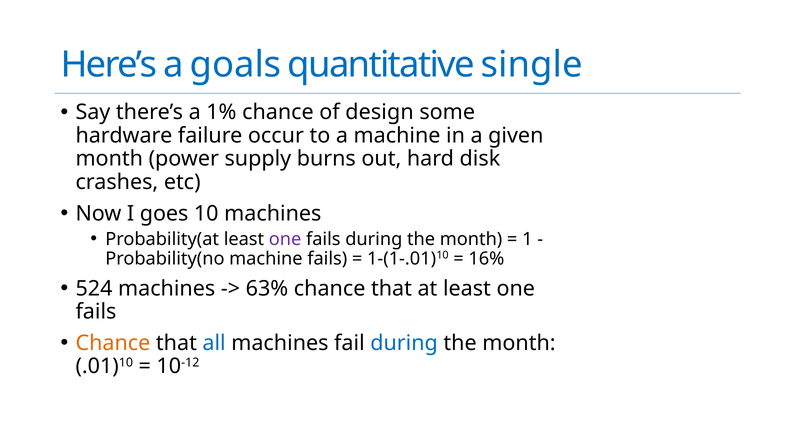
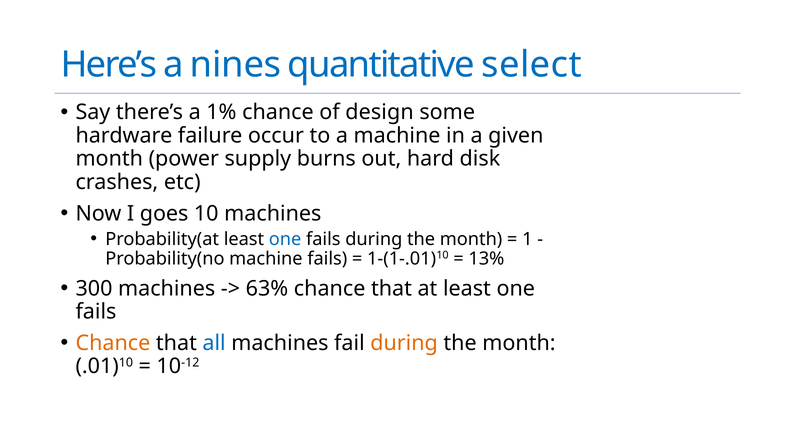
goals: goals -> nines (236, 65)
single: single -> select (532, 65)
one colour: purple -> blue (285, 239)
16%: 16% -> 13% (486, 259)
524: 524 -> 300 (94, 289)
during colour: blue -> orange (404, 343)
